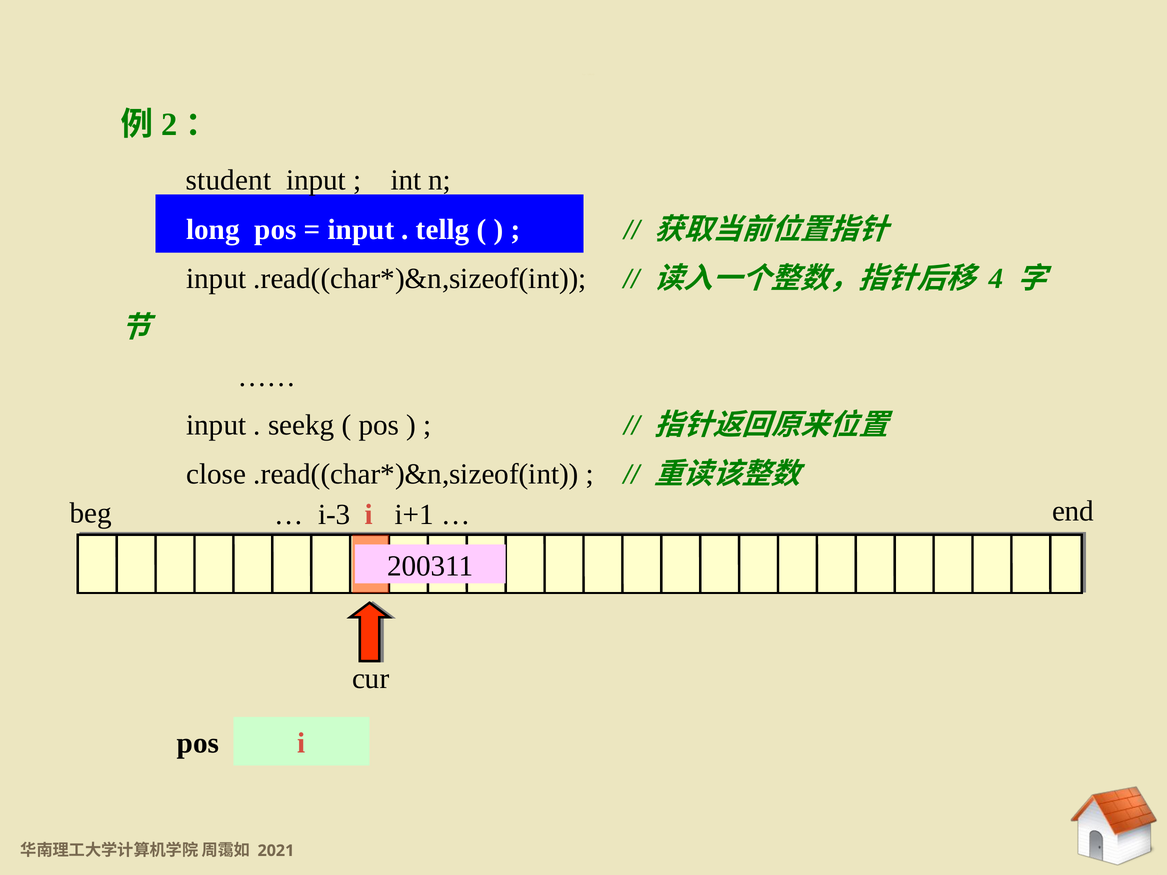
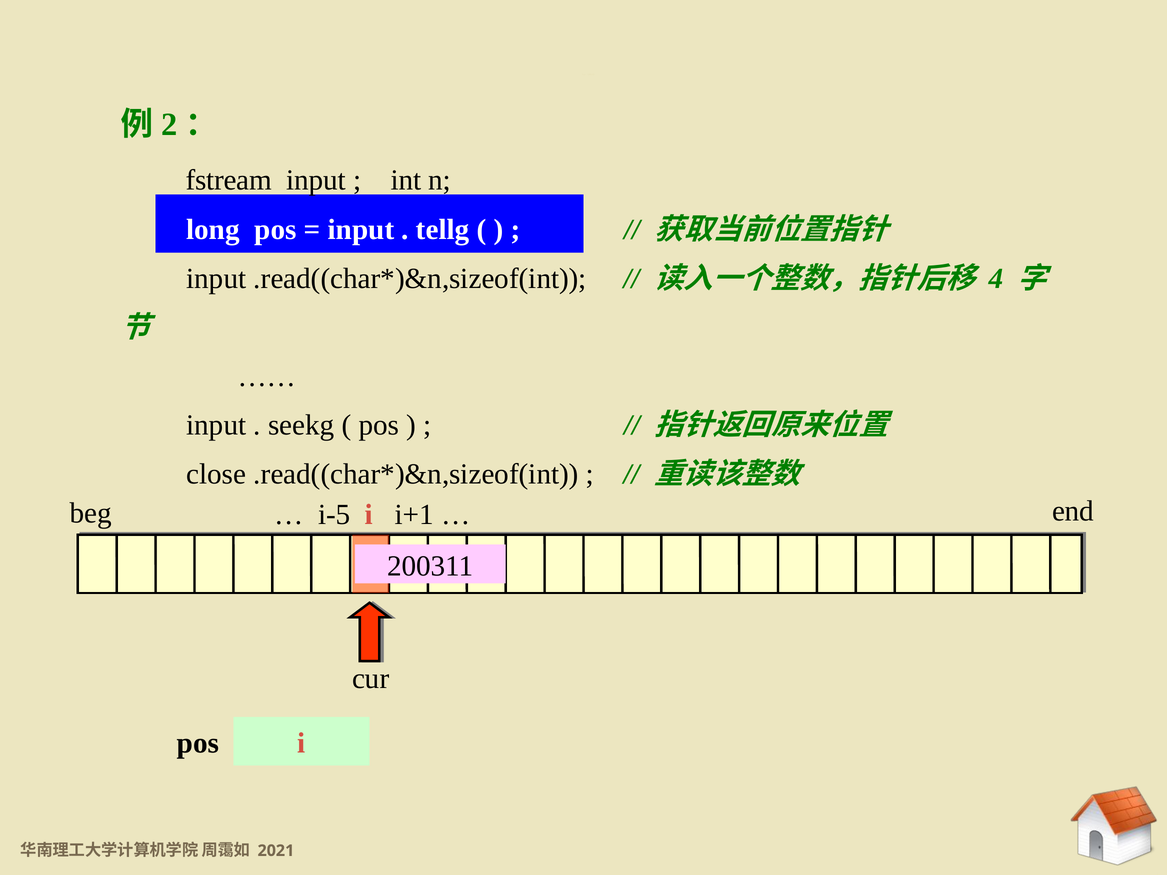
student: student -> fstream (229, 180)
i-3: i-3 -> i-5 (334, 515)
